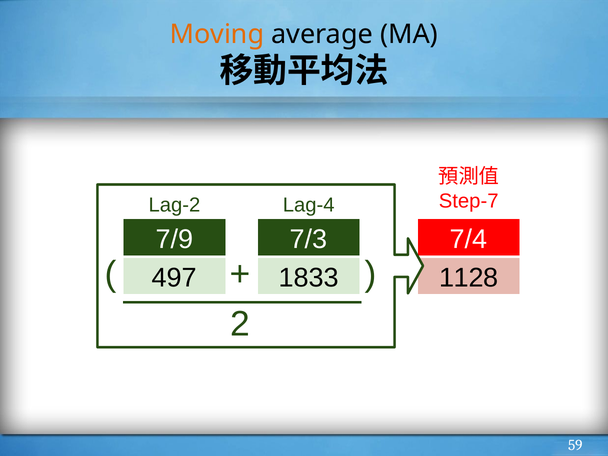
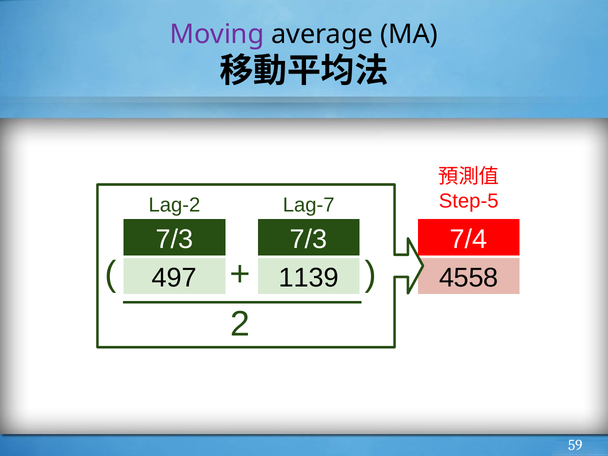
Moving colour: orange -> purple (217, 34)
Step-7: Step-7 -> Step-5 (469, 201)
Lag-4: Lag-4 -> Lag-7 (309, 205)
7/9: 7/9 -> 7/3 (174, 239)
1833: 1833 -> 1139 (309, 278)
1128: 1128 -> 4558 (469, 278)
